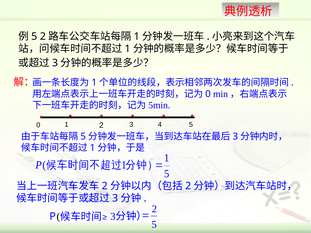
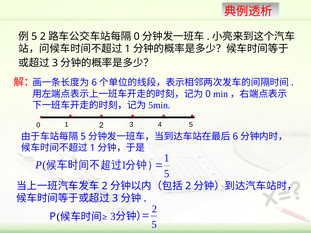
1: 1 -> 0 (137, 36)
1: 1 -> 6 (94, 83)
3: 3 -> 6 (235, 137)
